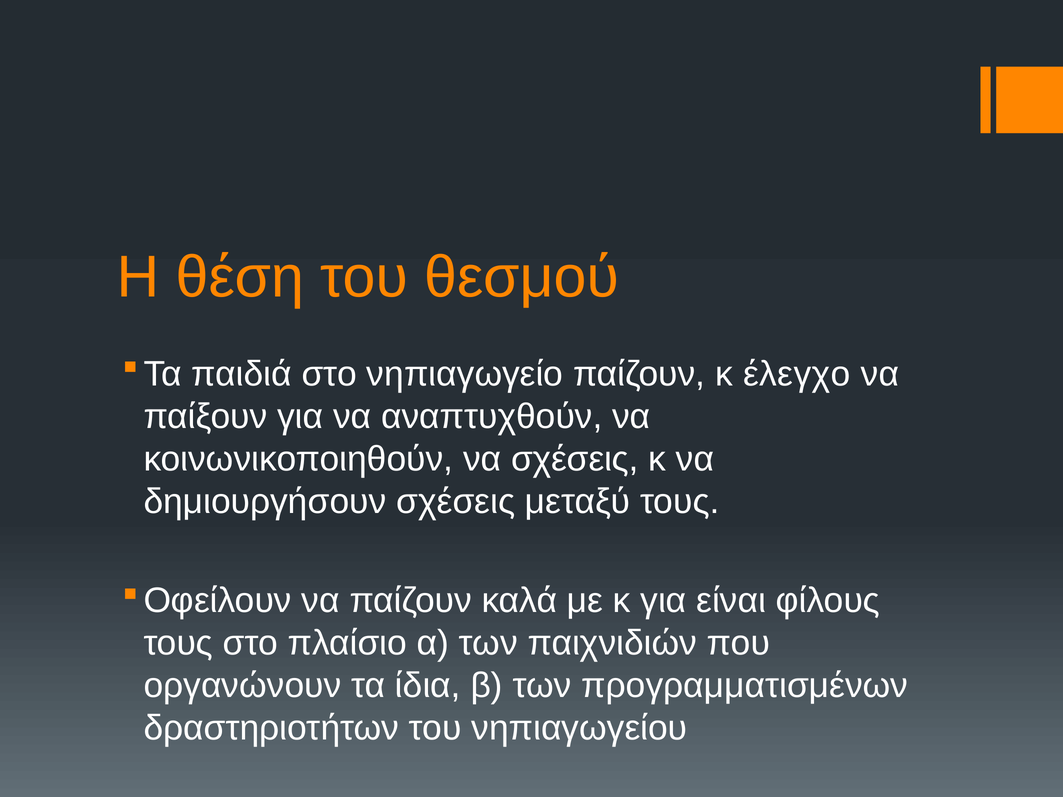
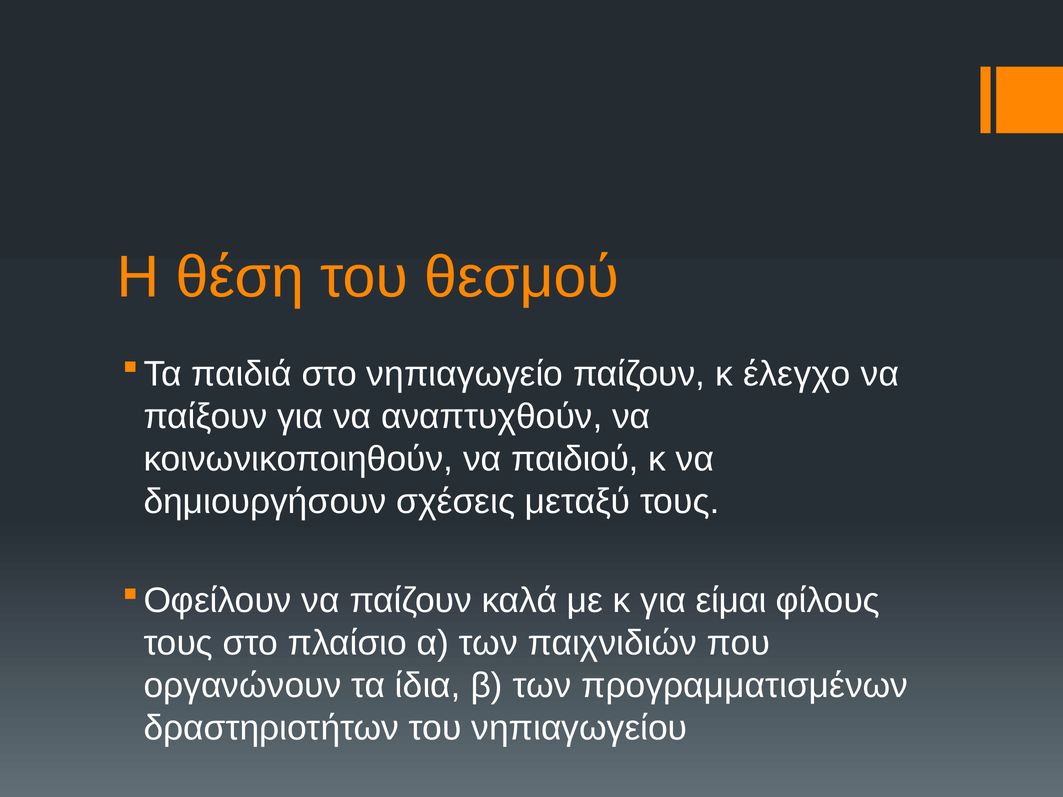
να σχέσεις: σχέσεις -> παιδιού (575, 459)
είναι: είναι -> είμαι (731, 601)
